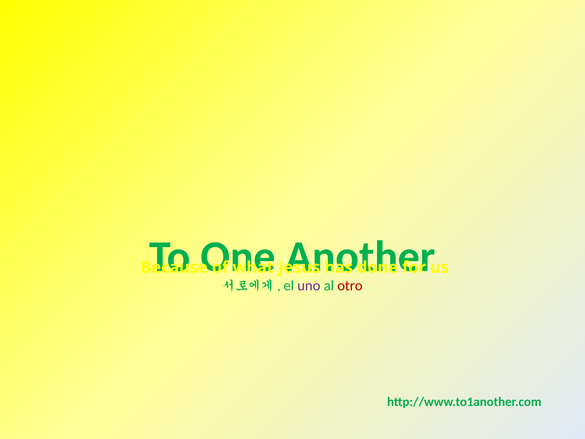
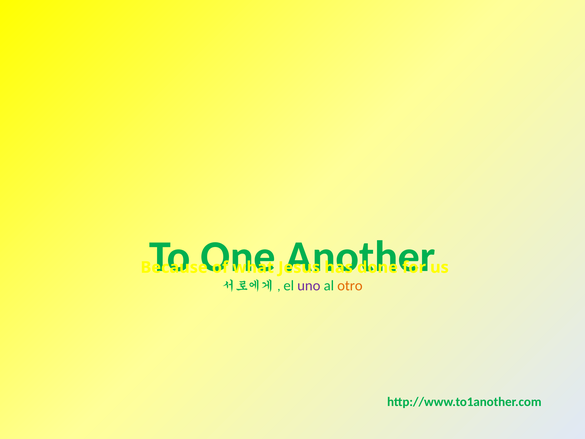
otro colour: red -> orange (350, 286)
